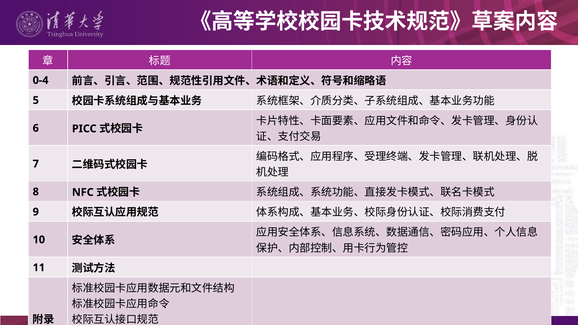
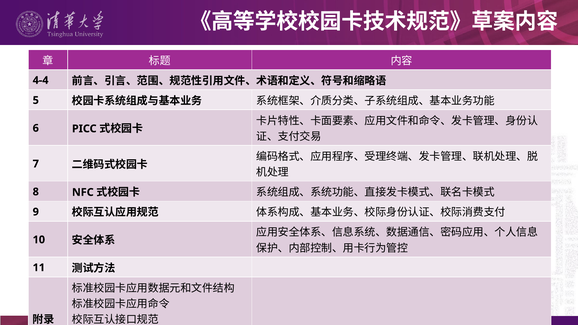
0-4: 0-4 -> 4-4 (41, 80)
